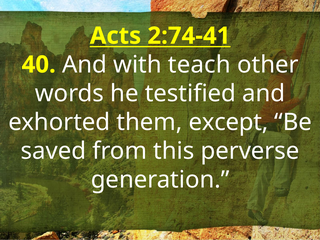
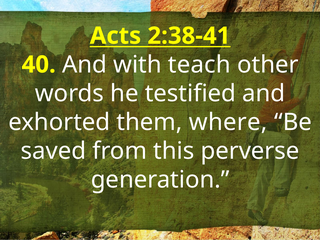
2:74-41: 2:74-41 -> 2:38-41 (189, 36)
except: except -> where (228, 122)
